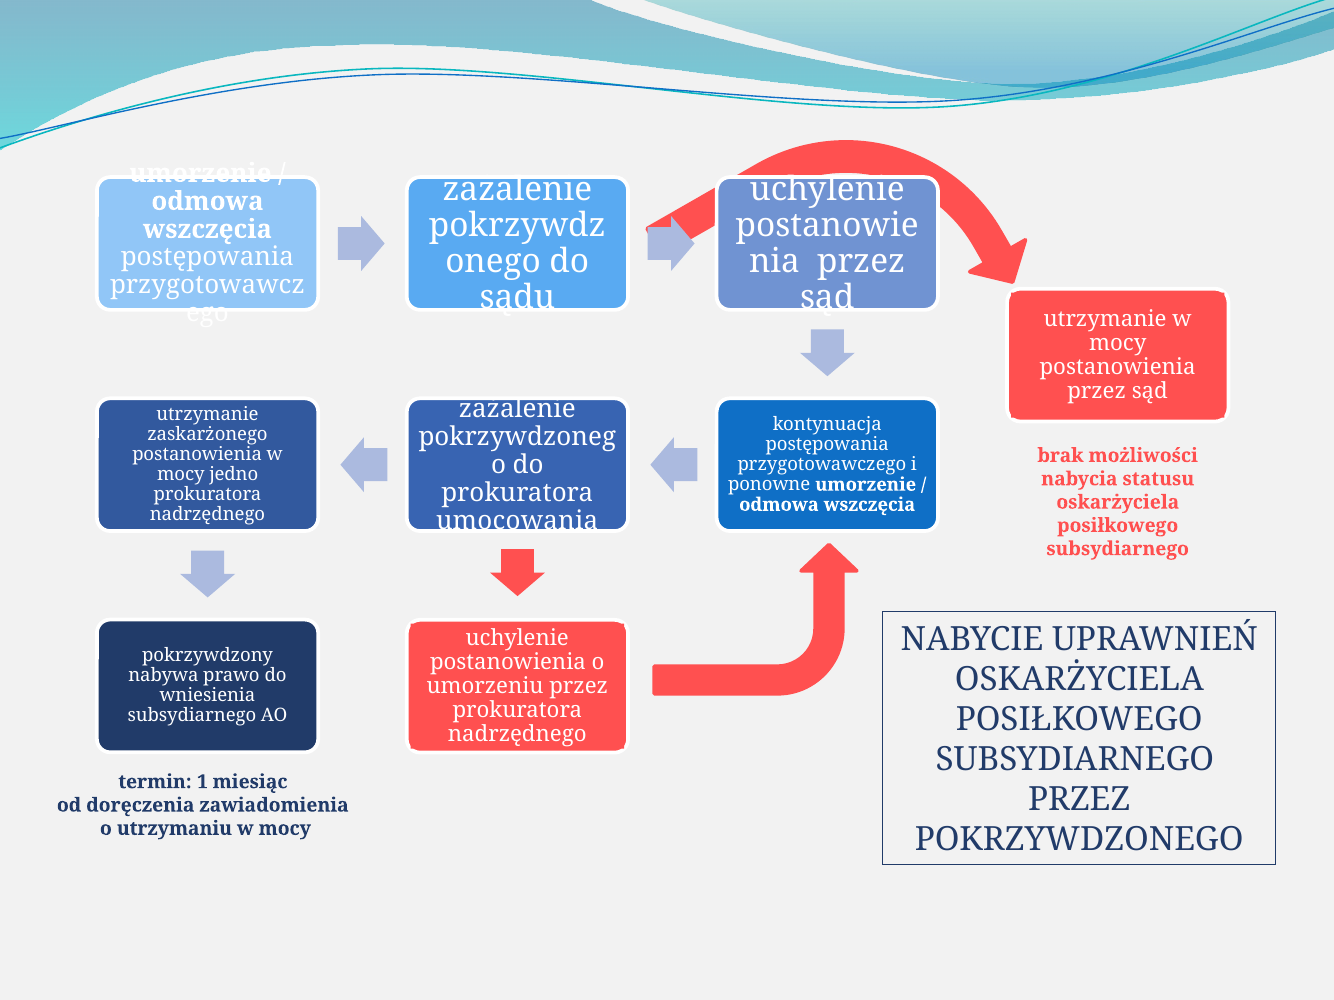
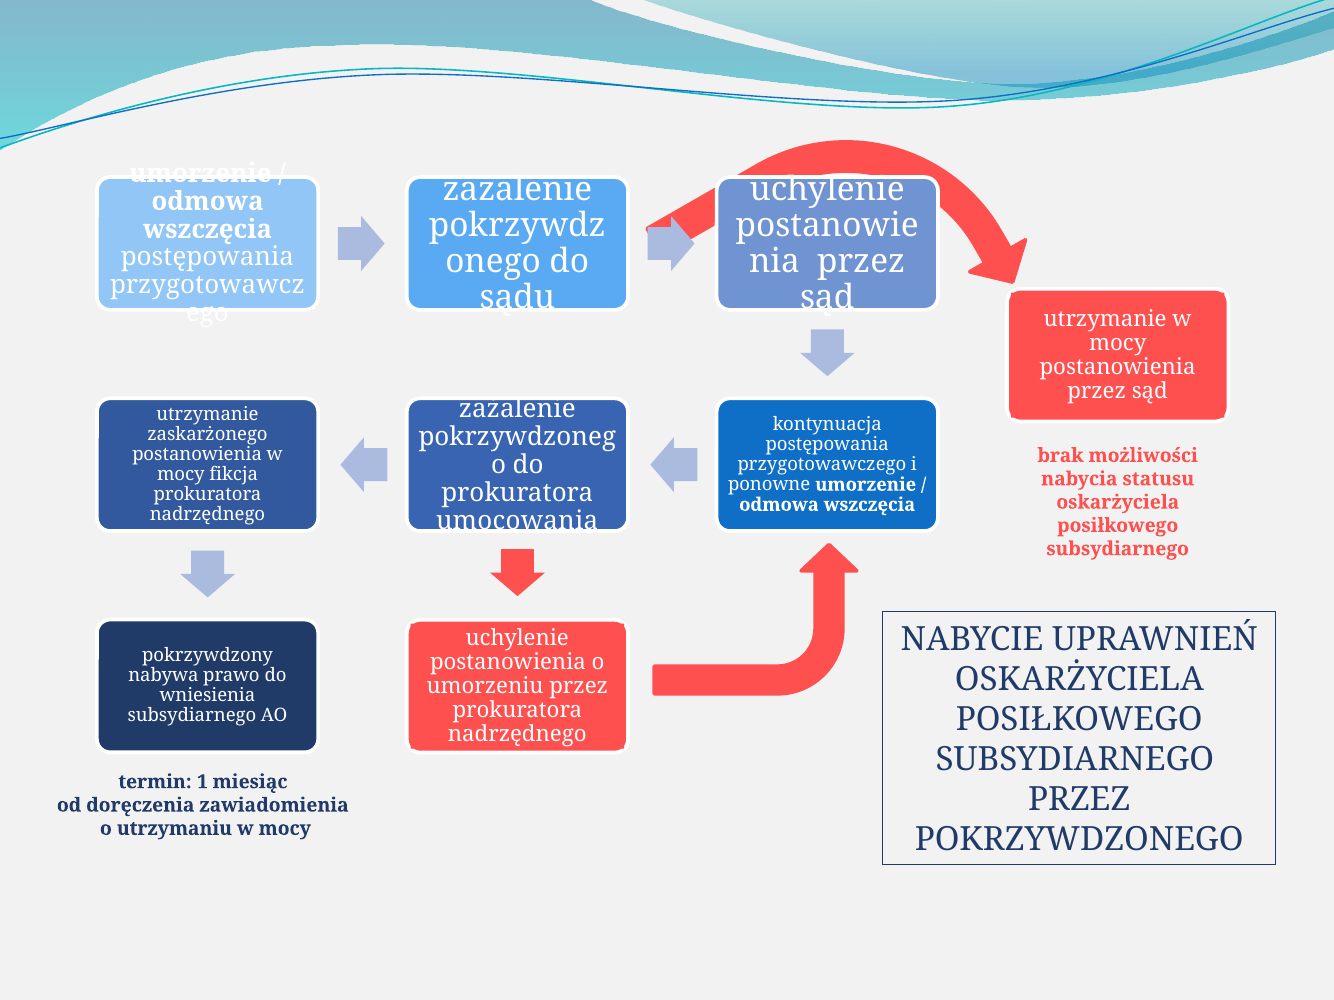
jedno: jedno -> fikcja (234, 475)
